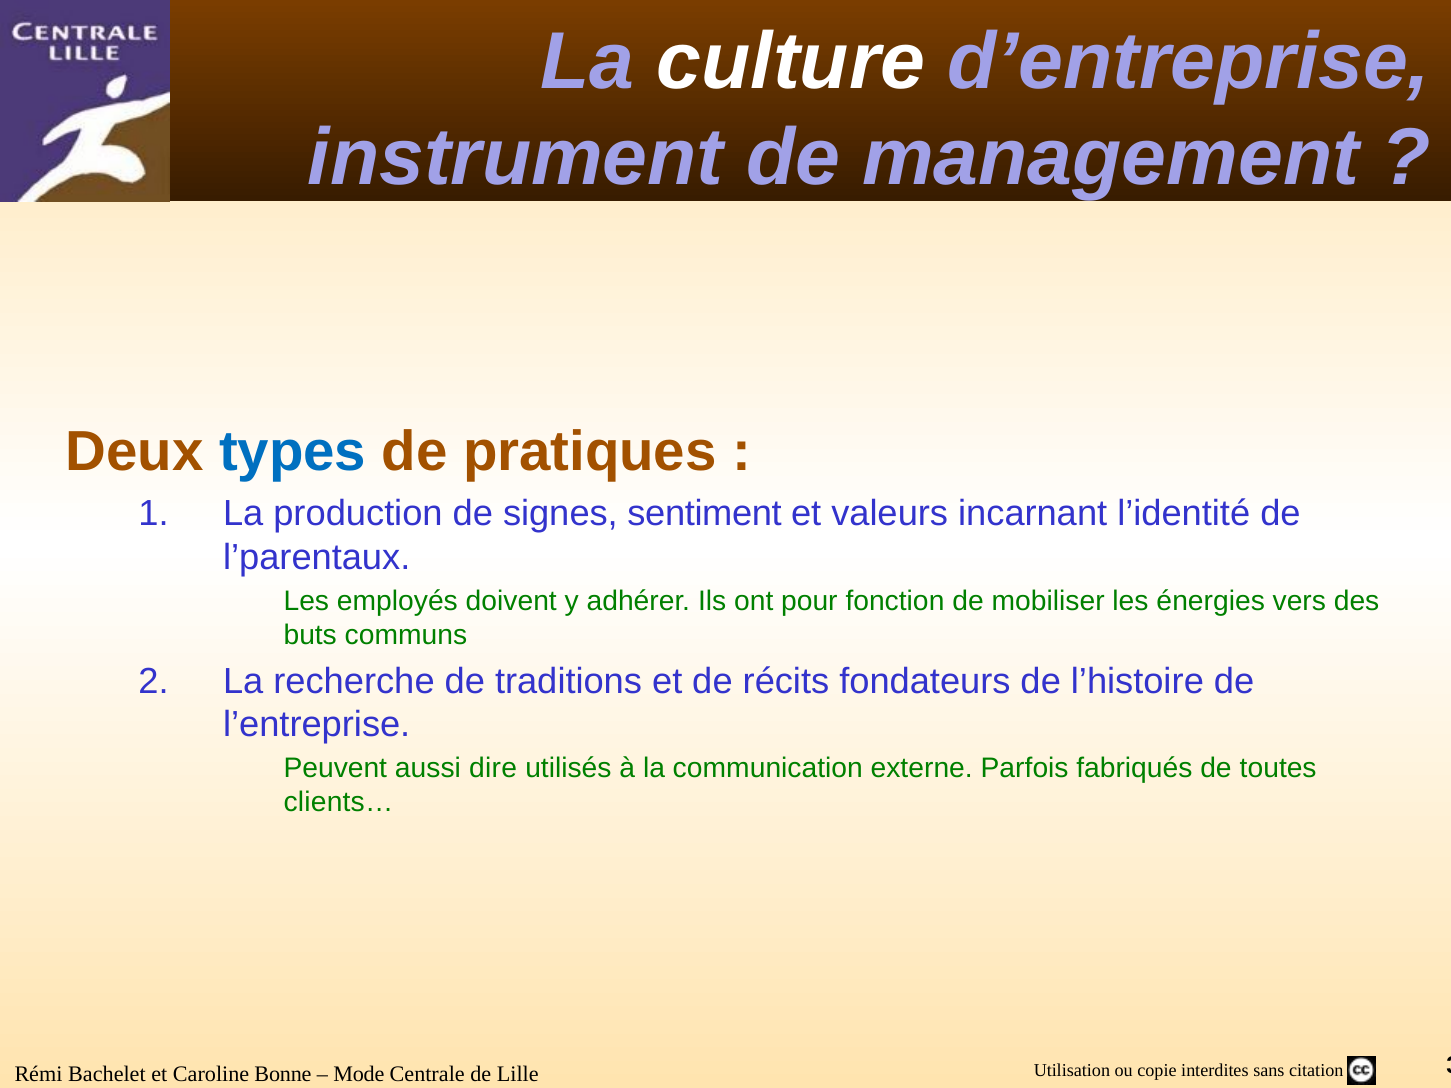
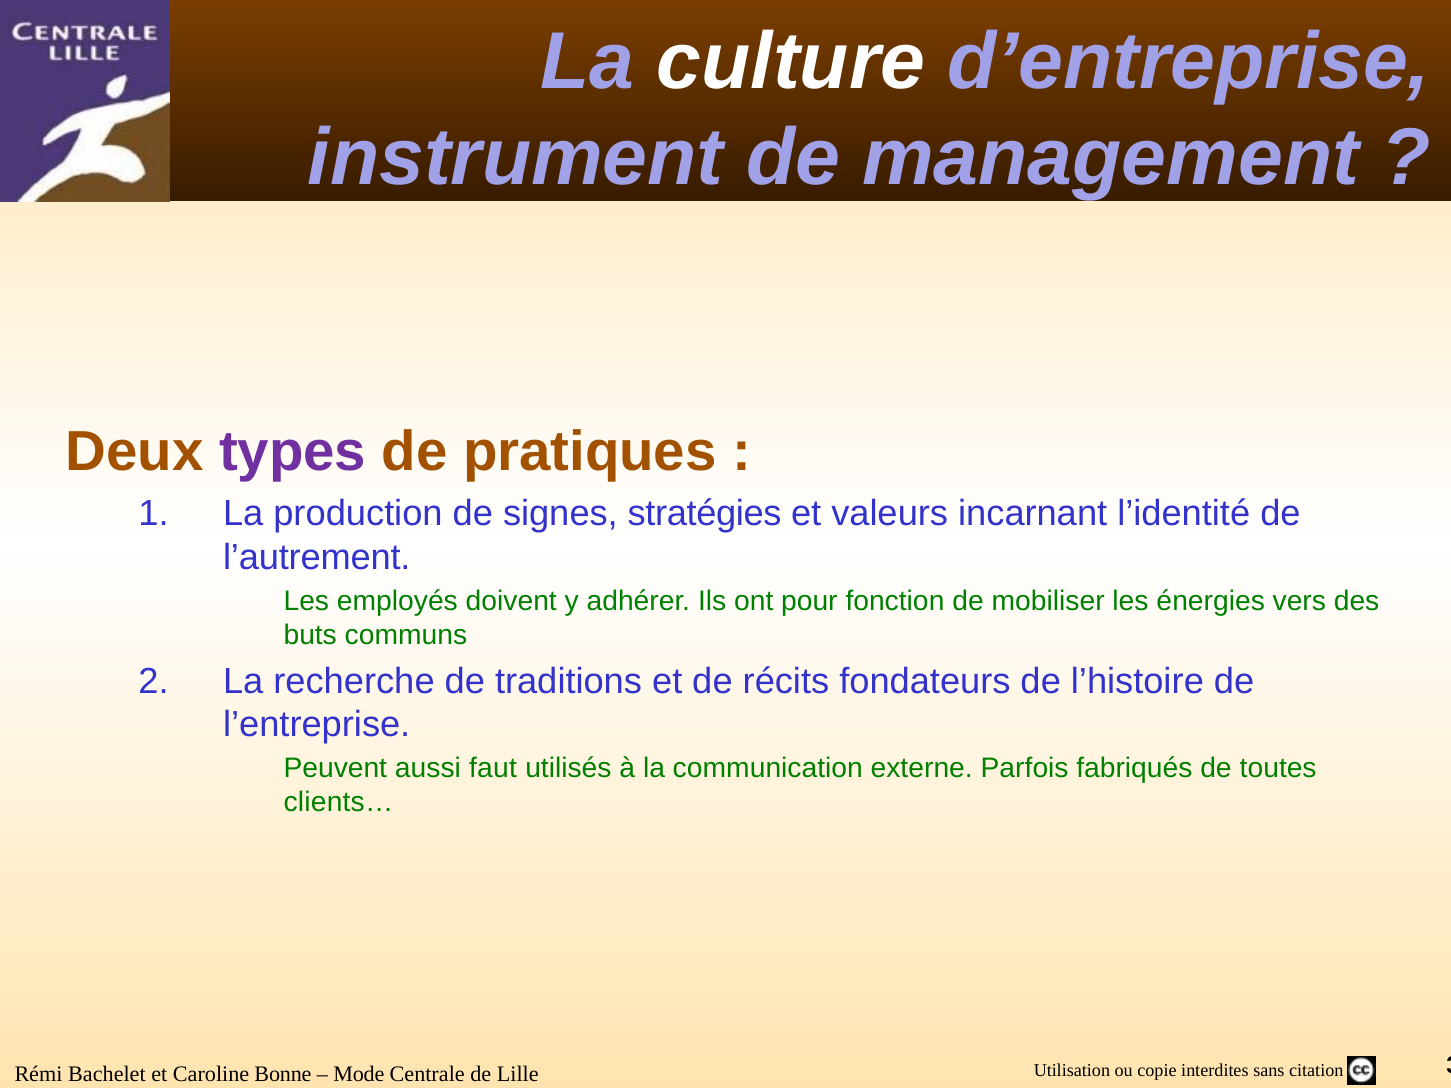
types colour: blue -> purple (293, 452)
sentiment: sentiment -> stratégies (705, 514)
l’parentaux: l’parentaux -> l’autrement (317, 557)
dire: dire -> faut (493, 769)
